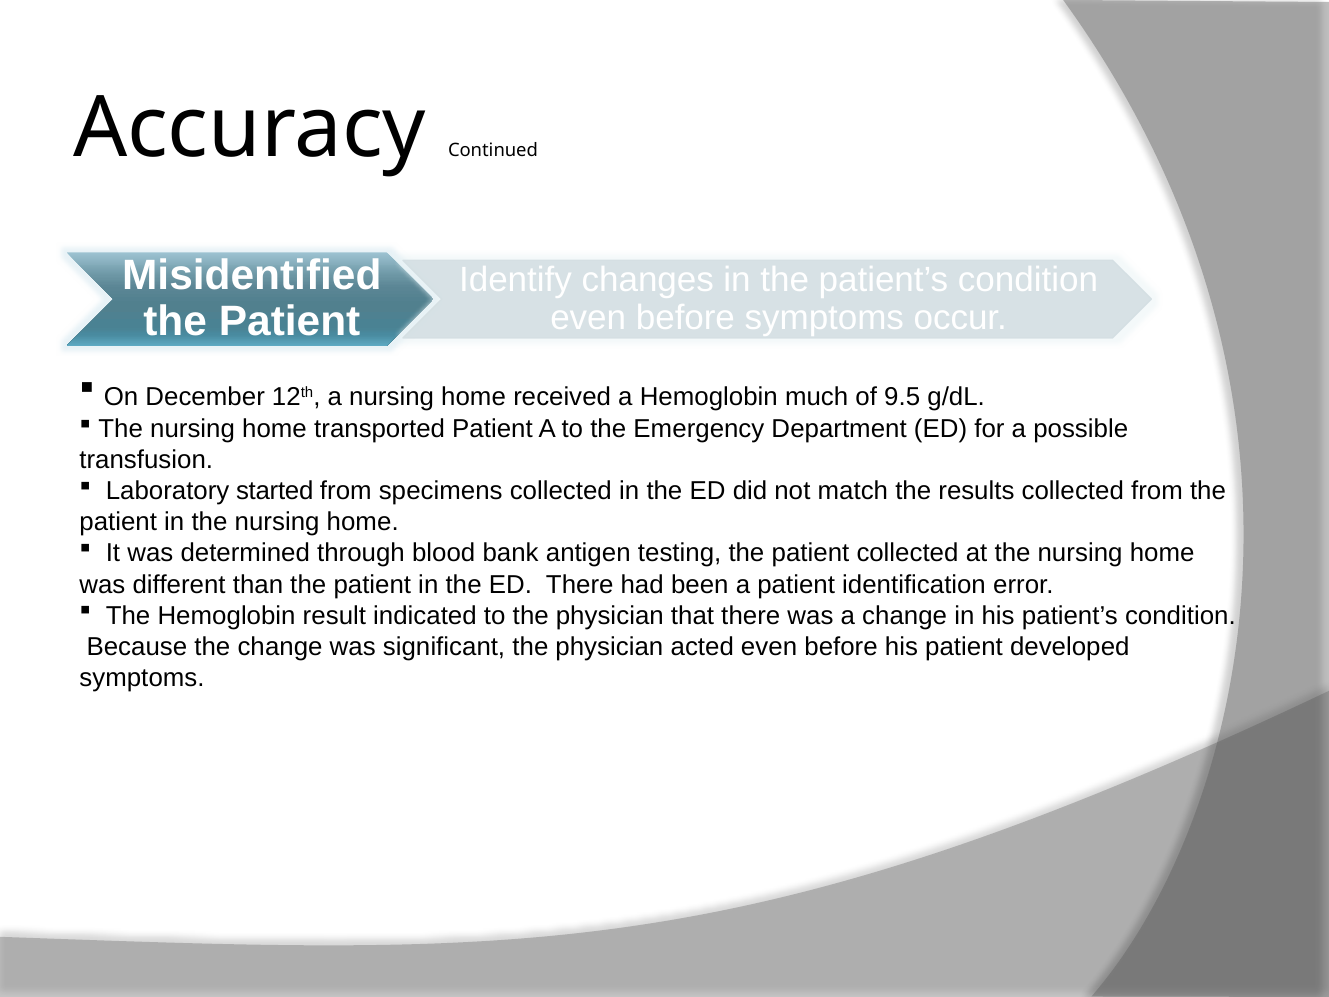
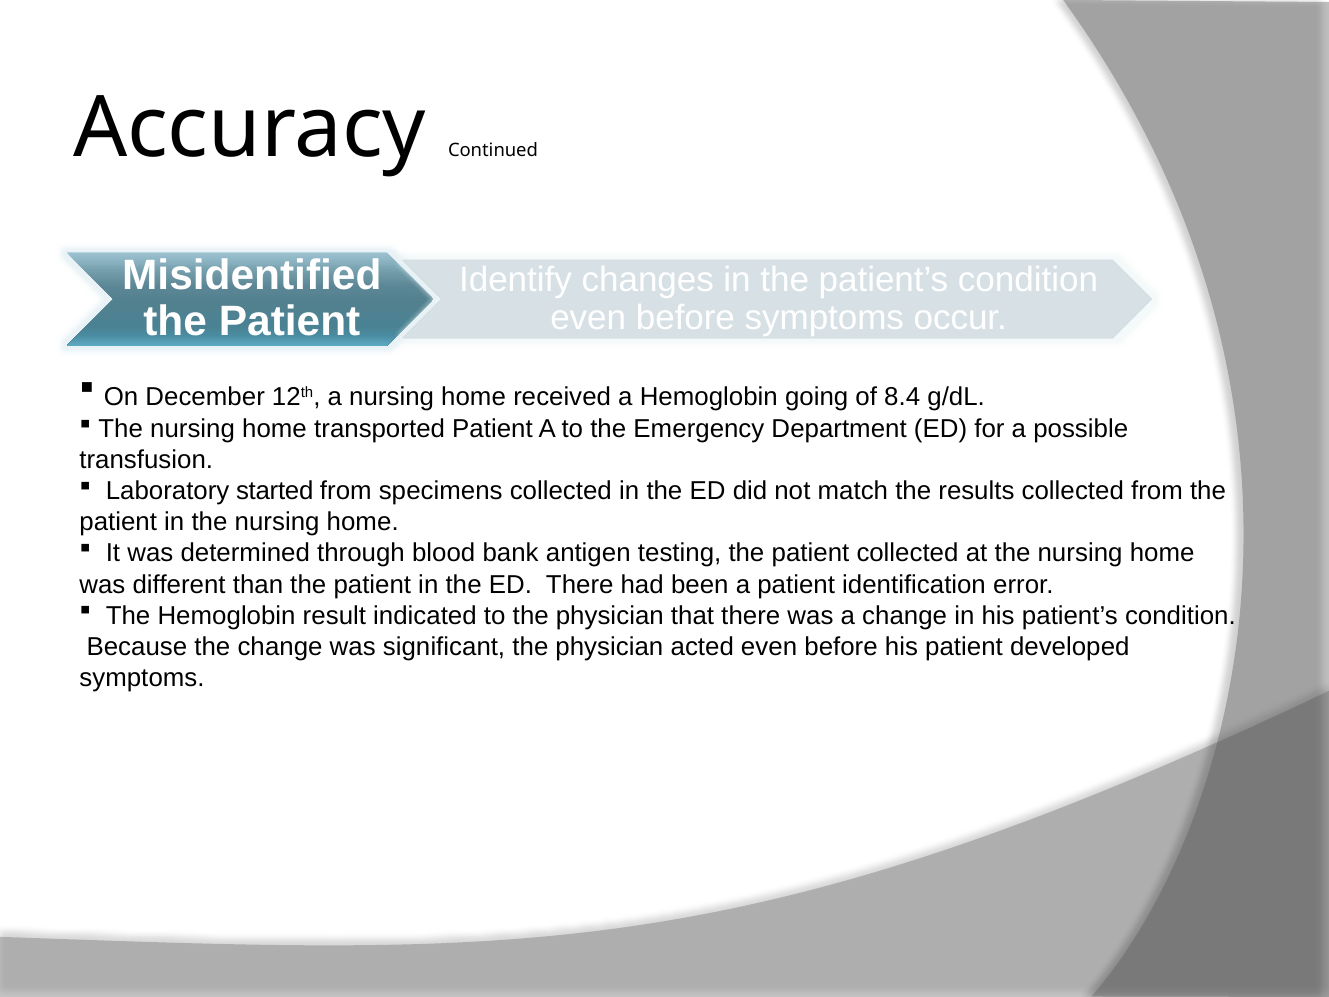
much: much -> going (817, 397)
9.5: 9.5 -> 8.4 (902, 397)
